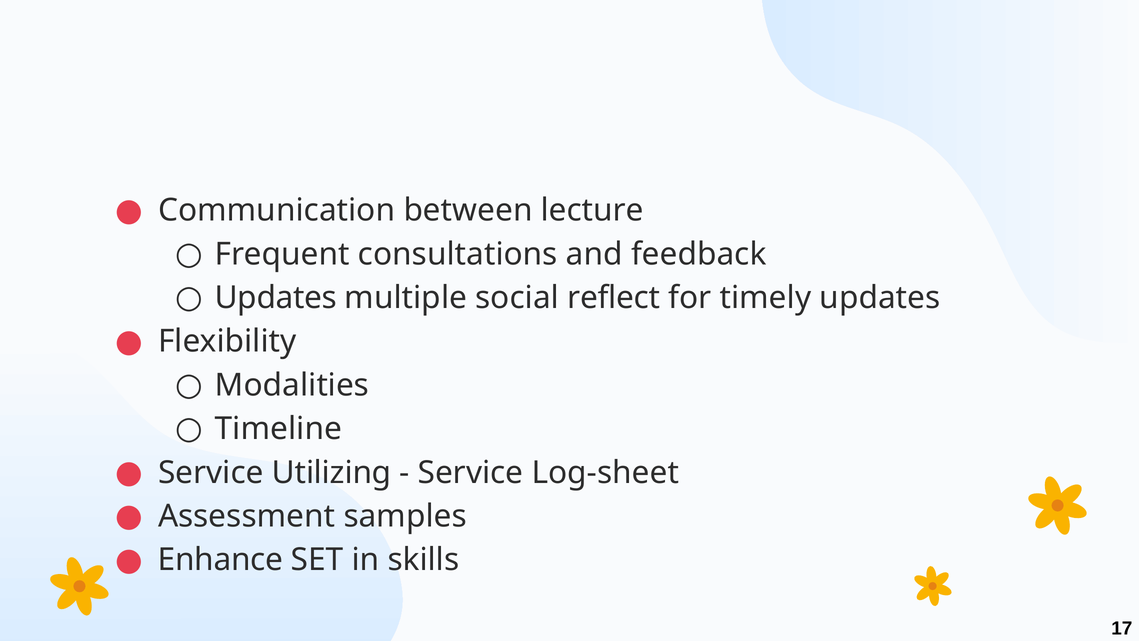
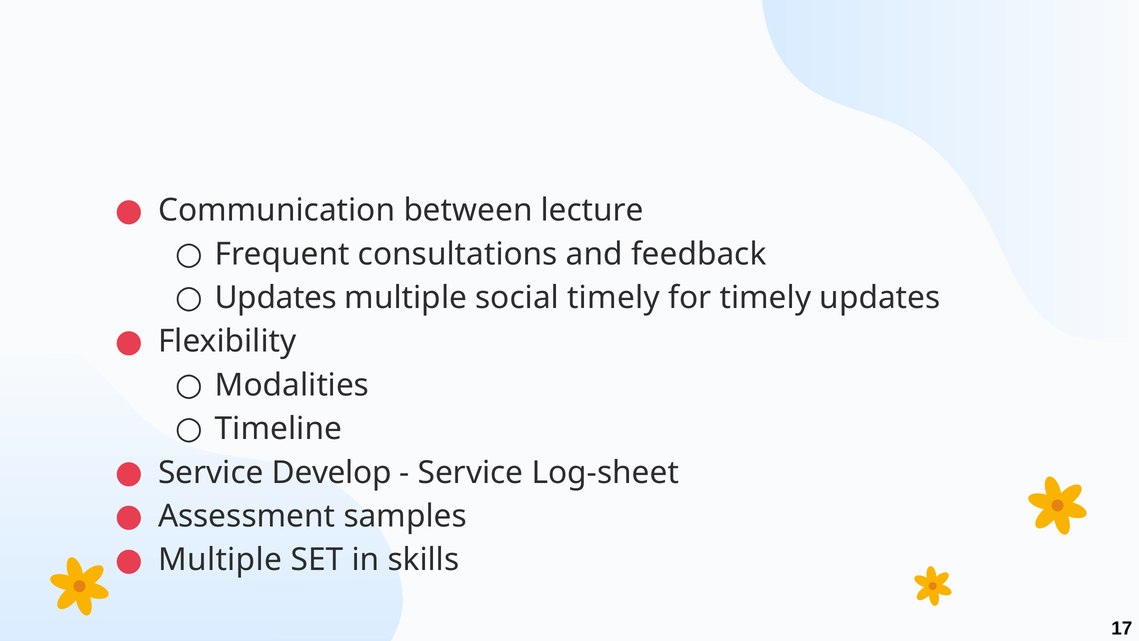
social reflect: reflect -> timely (614, 298)
Utilizing: Utilizing -> Develop (332, 472)
Enhance: Enhance -> Multiple (220, 560)
